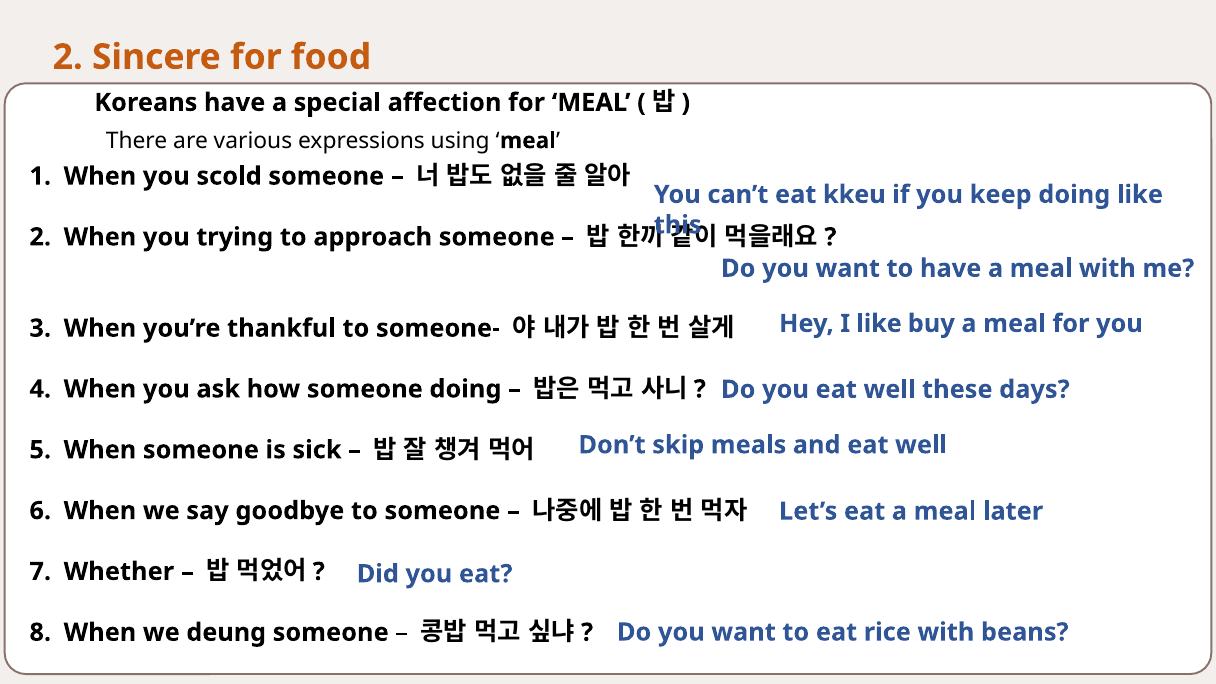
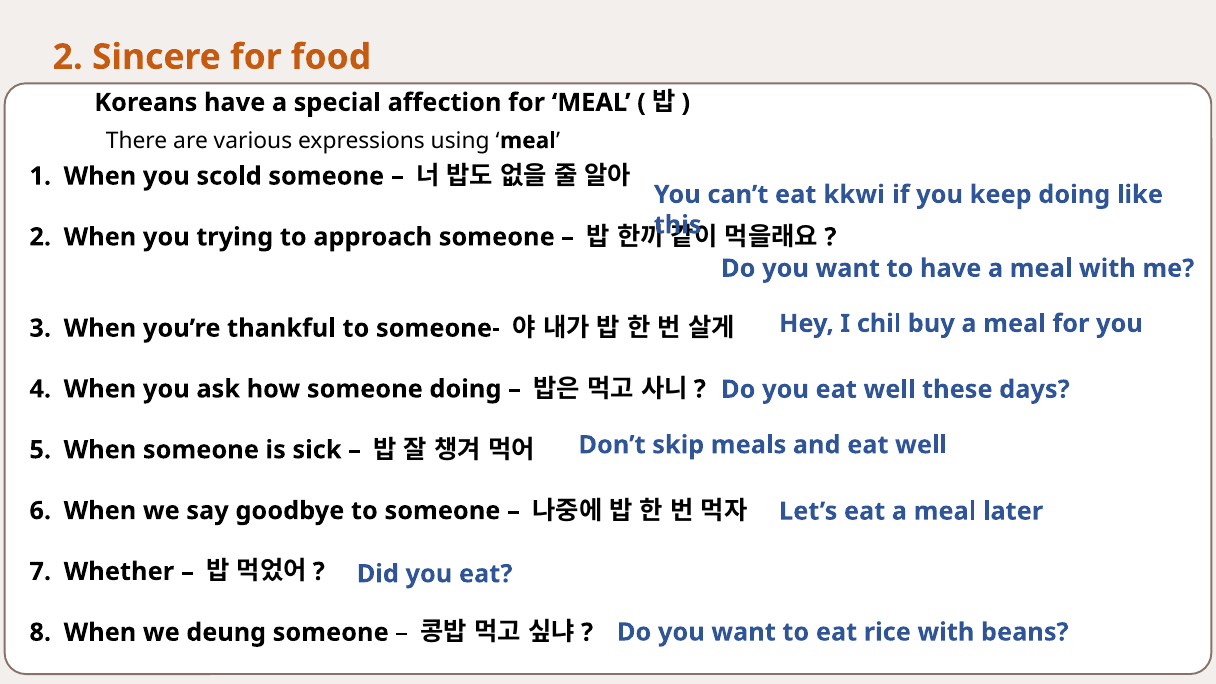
kkeu: kkeu -> kkwi (854, 195)
I like: like -> chil (879, 324)
